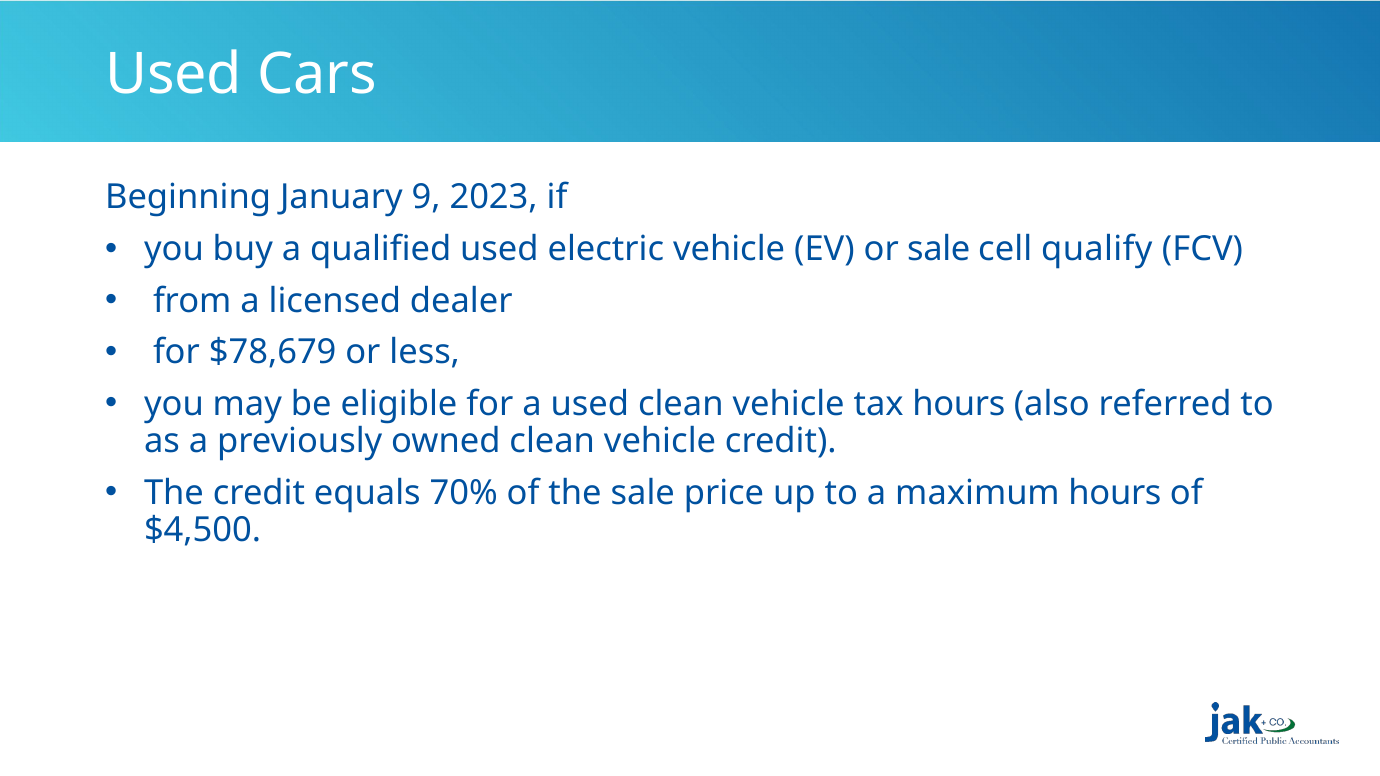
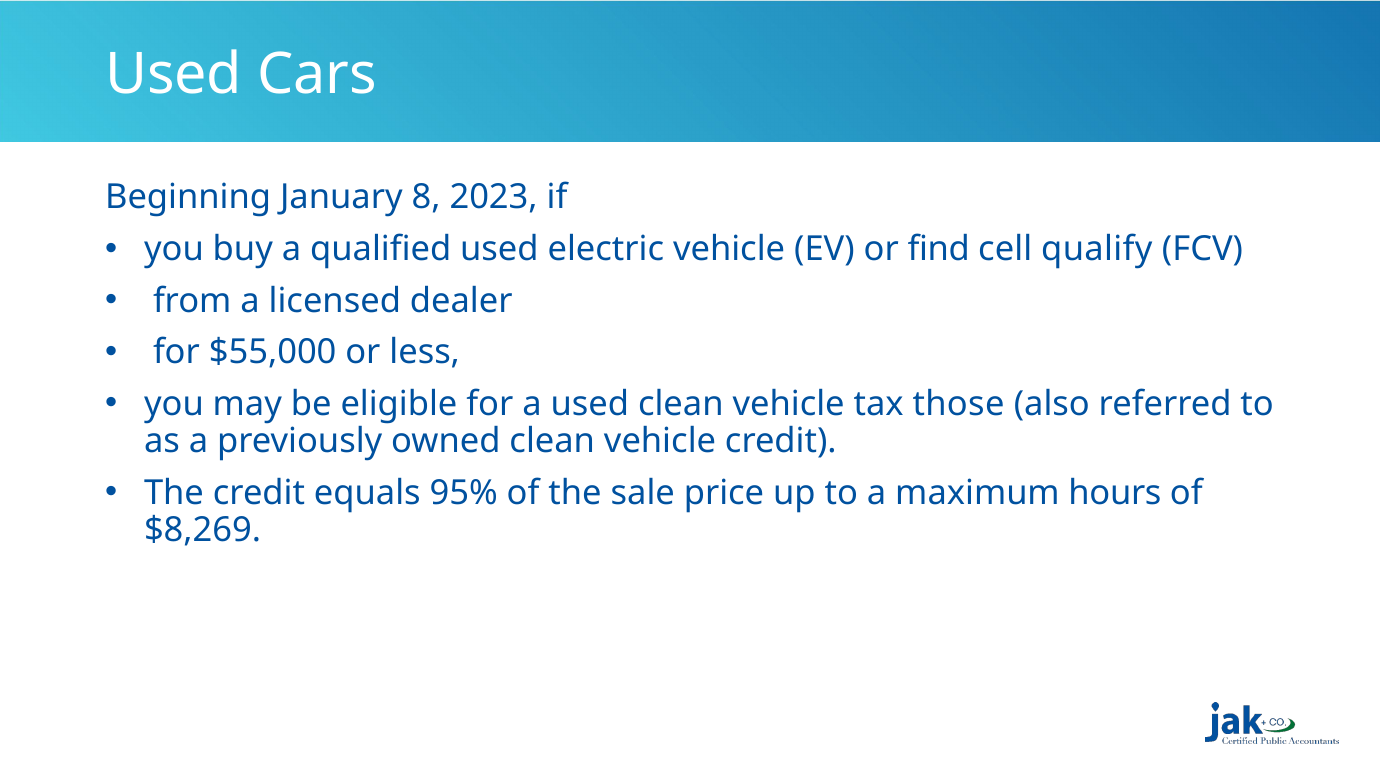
9: 9 -> 8 (426, 198)
or sale: sale -> find (939, 249)
$78,679: $78,679 -> $55,000 (273, 352)
tax hours: hours -> those (959, 404)
70%: 70% -> 95% (464, 493)
$4,500: $4,500 -> $8,269 (203, 530)
